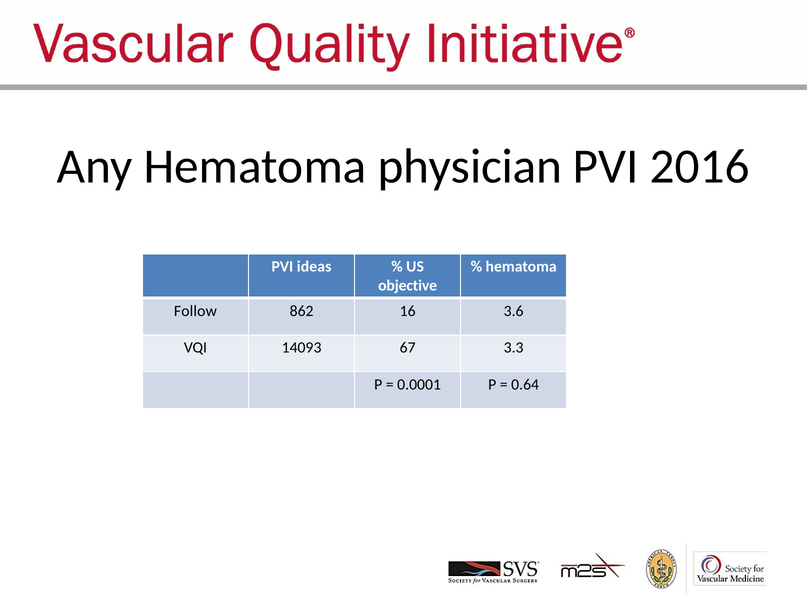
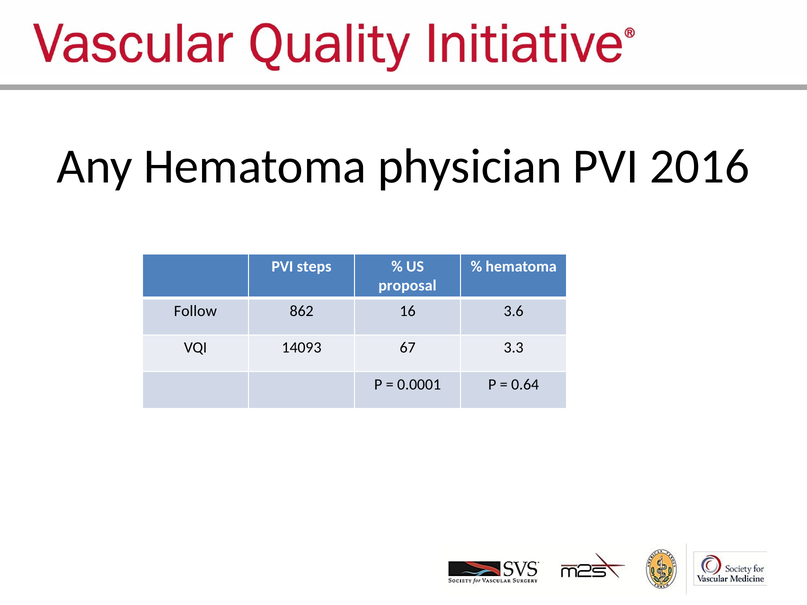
ideas: ideas -> steps (314, 267)
objective: objective -> proposal (408, 286)
